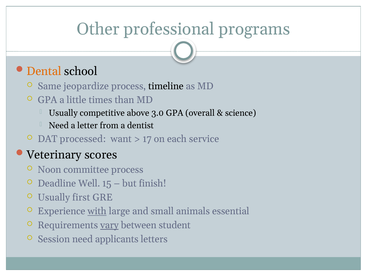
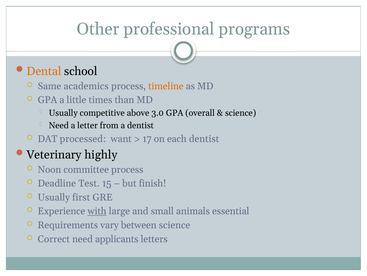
jeopardize: jeopardize -> academics (86, 86)
timeline colour: black -> orange (166, 86)
each service: service -> dentist (204, 138)
scores: scores -> highly (101, 154)
Well: Well -> Test (89, 183)
vary underline: present -> none (109, 225)
between student: student -> science (175, 225)
Session: Session -> Correct (54, 238)
